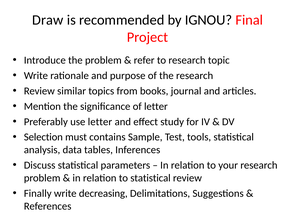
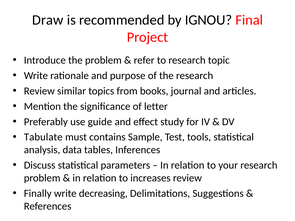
use letter: letter -> guide (100, 122)
Selection: Selection -> Tabulate (43, 137)
to statistical: statistical -> increases (150, 178)
